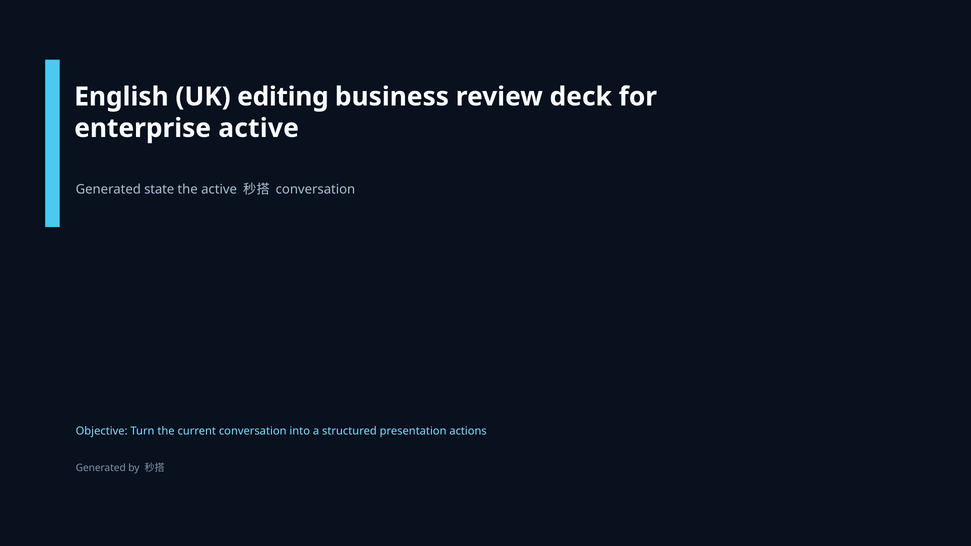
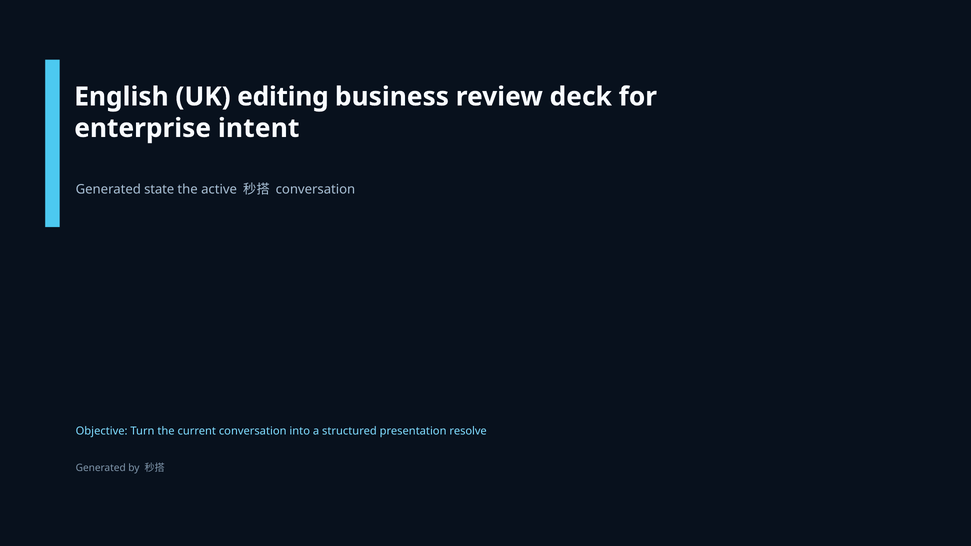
enterprise active: active -> intent (259, 128)
actions: actions -> resolve (468, 431)
